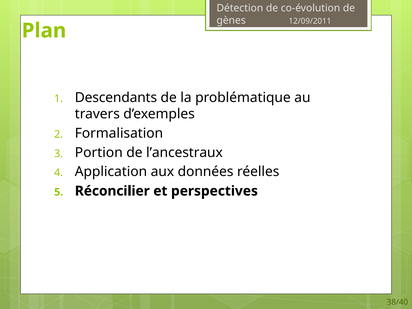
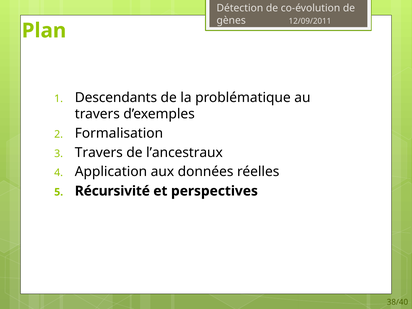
Portion: Portion -> Travers (99, 153)
Réconcilier: Réconcilier -> Récursivité (112, 191)
